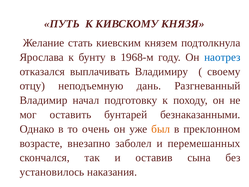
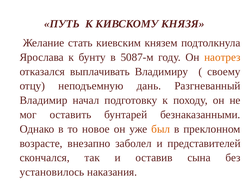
1968-м: 1968-м -> 5087-м (137, 57)
наотрез colour: blue -> orange (222, 57)
очень: очень -> новое (96, 129)
перемешанных: перемешанных -> представителей (204, 143)
